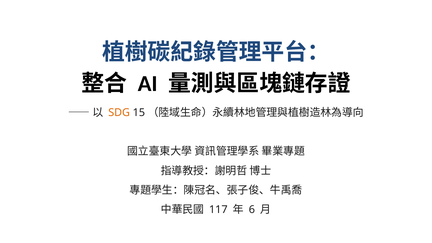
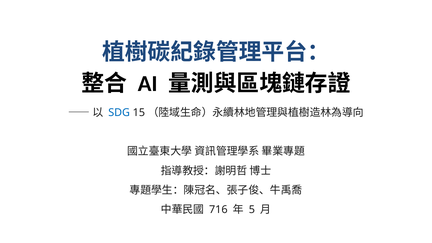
SDG colour: orange -> blue (119, 113)
117: 117 -> 716 (218, 210)
6: 6 -> 5 (252, 210)
